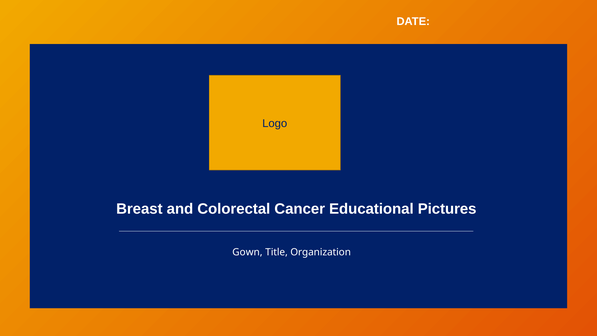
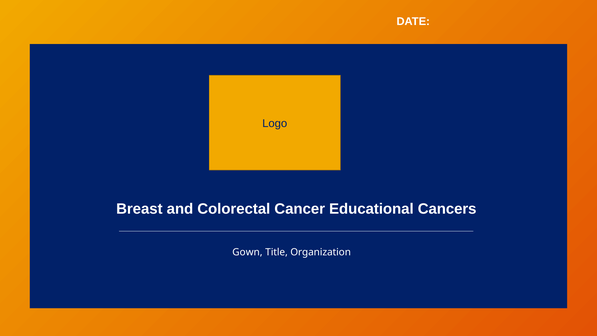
Pictures: Pictures -> Cancers (447, 209)
